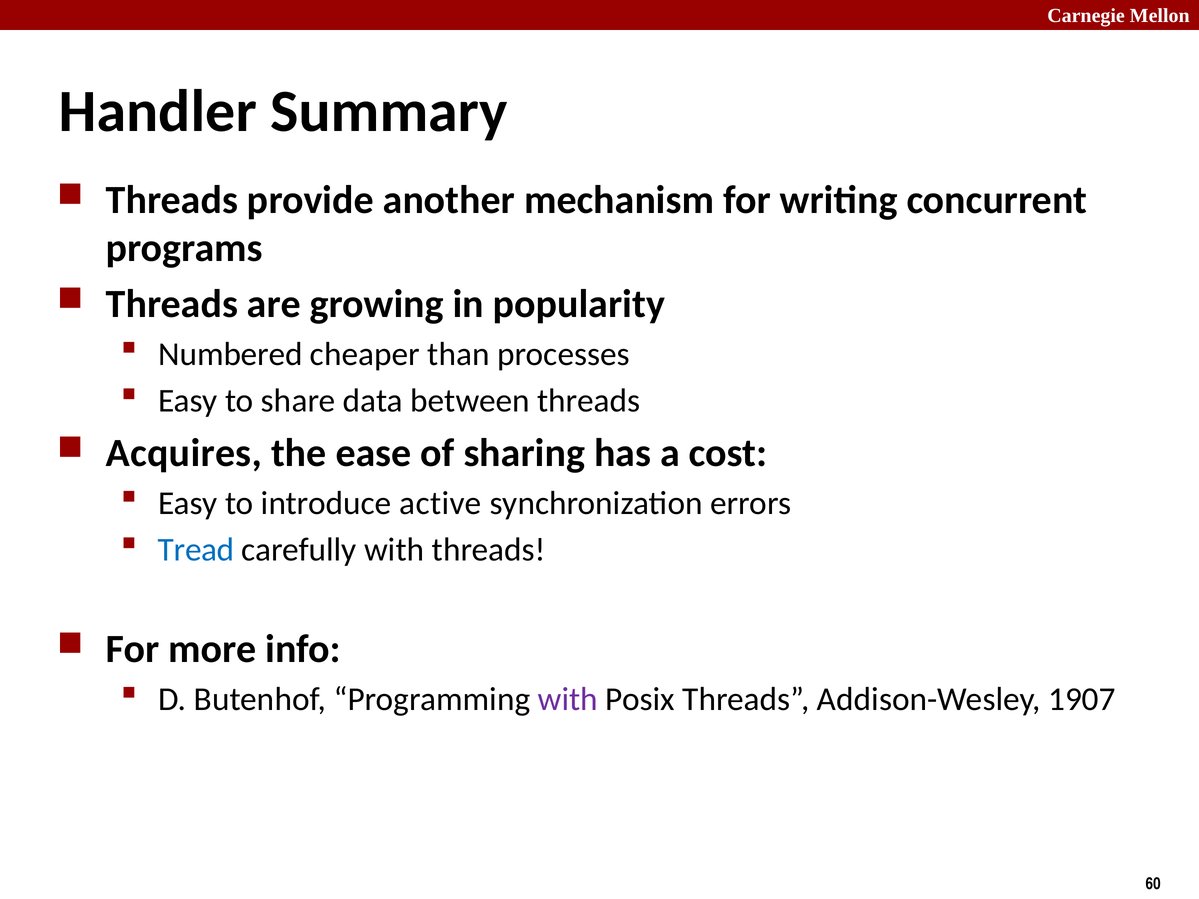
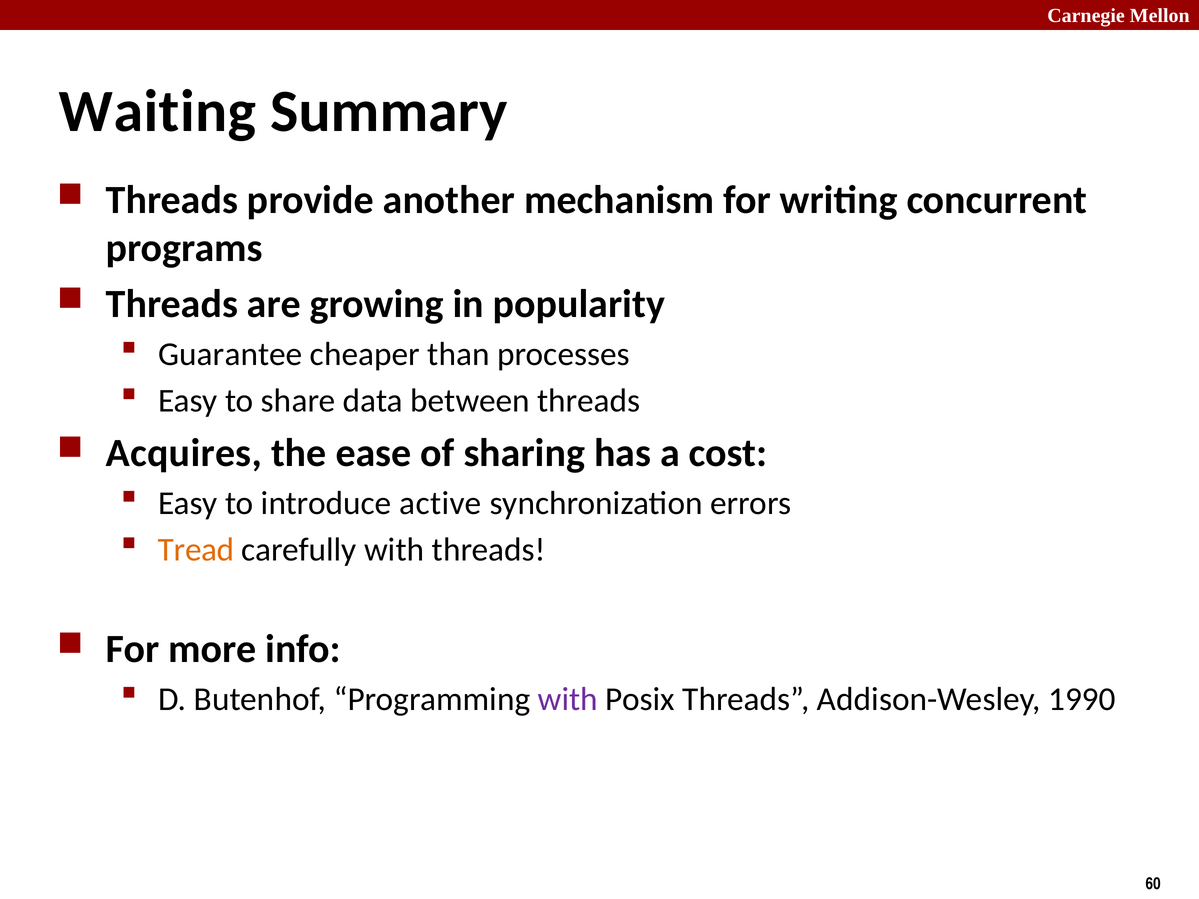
Handler: Handler -> Waiting (158, 111)
Numbered: Numbered -> Guarantee (230, 354)
Tread colour: blue -> orange (196, 550)
1907: 1907 -> 1990 (1082, 699)
